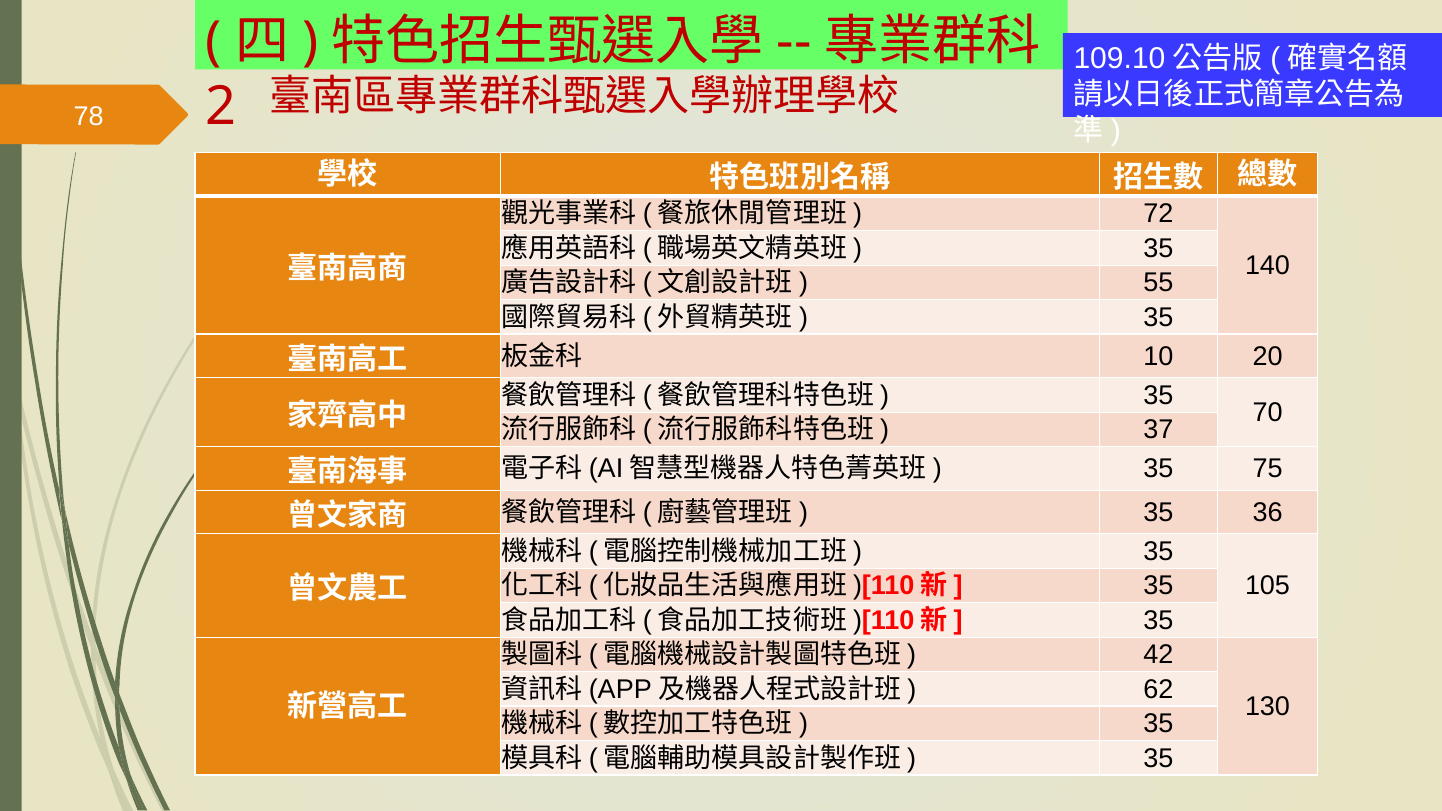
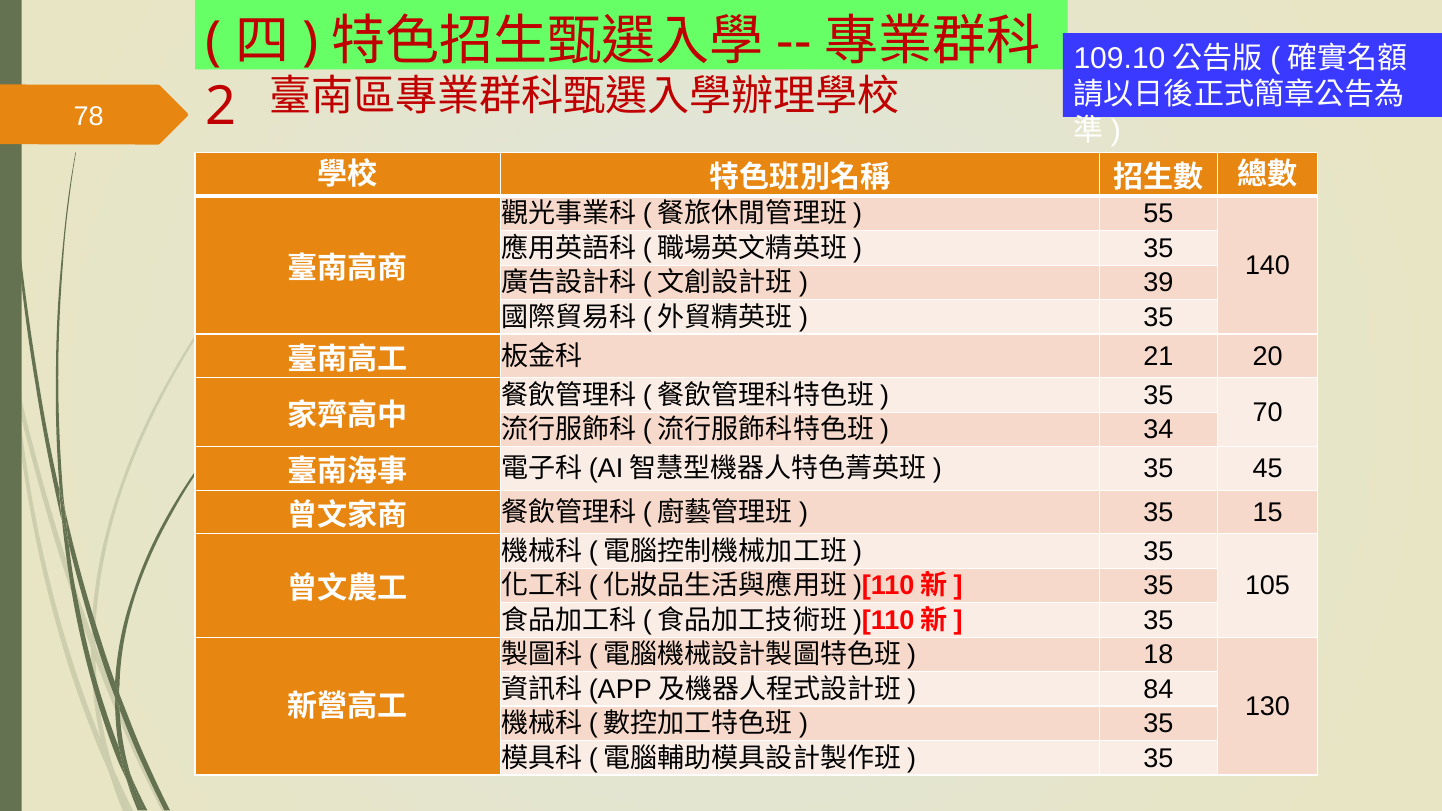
72: 72 -> 55 (1158, 214)
55: 55 -> 39 (1158, 283)
10: 10 -> 21 (1158, 356)
37: 37 -> 34 (1158, 430)
75: 75 -> 45 (1268, 469)
36: 36 -> 15 (1268, 513)
42: 42 -> 18 (1158, 655)
62: 62 -> 84 (1158, 689)
